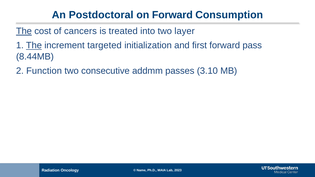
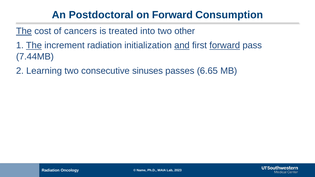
layer: layer -> other (185, 31)
increment targeted: targeted -> radiation (105, 46)
and underline: none -> present (182, 46)
forward underline: none -> present (225, 46)
8.44MB: 8.44MB -> 7.44MB (35, 57)
Function: Function -> Learning (44, 71)
addmm: addmm -> sinuses (148, 71)
3.10: 3.10 -> 6.65 (207, 71)
